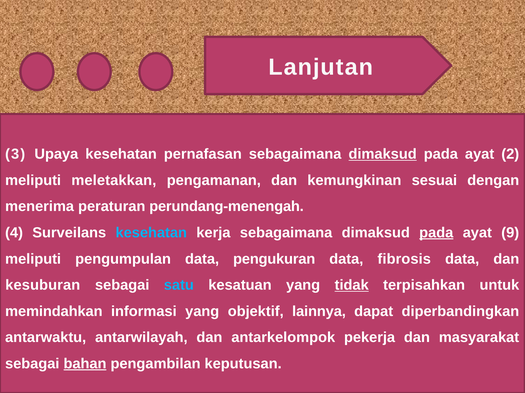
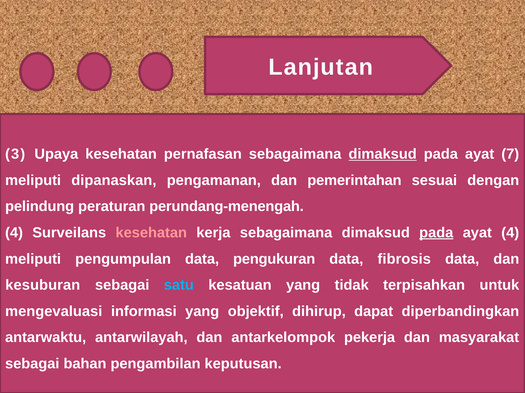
2: 2 -> 7 (510, 154)
meletakkan: meletakkan -> dipanaskan (114, 181)
kemungkinan: kemungkinan -> pemerintahan (354, 181)
menerima: menerima -> pelindung (40, 207)
kesehatan colour: light blue -> pink (151, 233)
ayat 9: 9 -> 4 (510, 233)
tidak underline: present -> none (352, 286)
memindahkan: memindahkan -> mengevaluasi (54, 312)
lainnya: lainnya -> dihirup (319, 312)
bahan underline: present -> none (85, 364)
